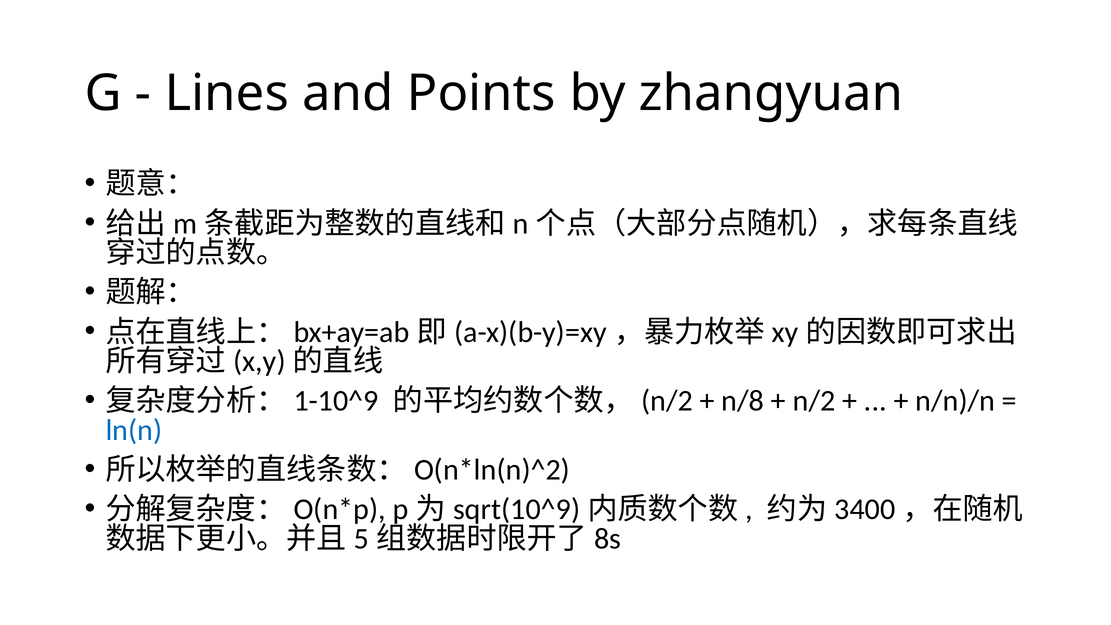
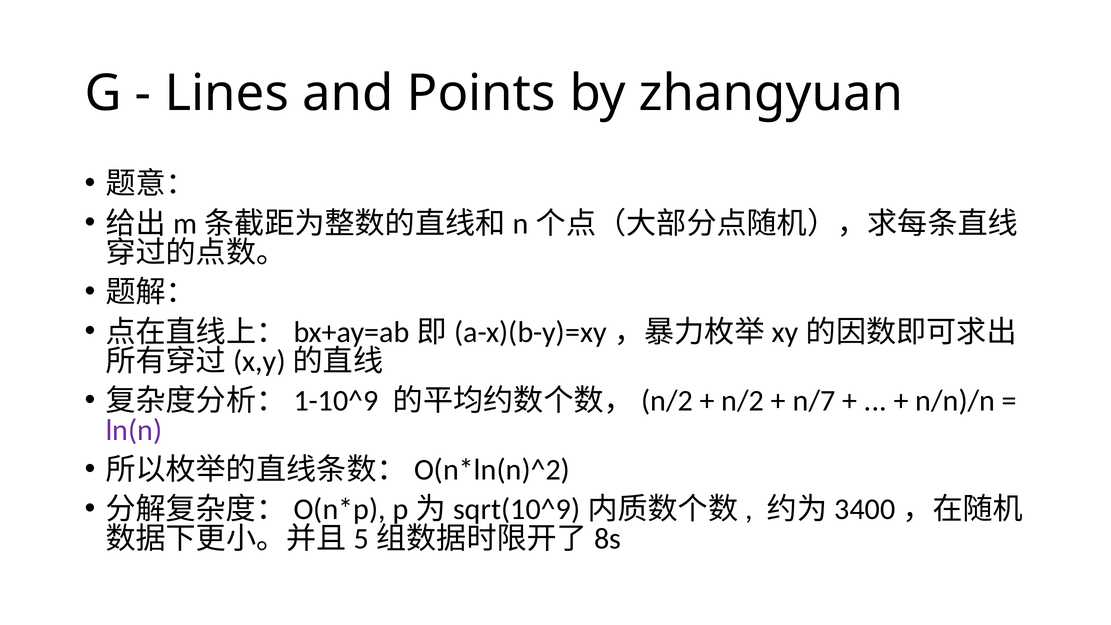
n/8: n/8 -> n/2 (743, 401)
n/2: n/2 -> n/7 (814, 401)
ln(n colour: blue -> purple (134, 430)
